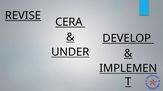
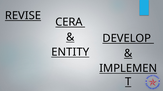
UNDER: UNDER -> ENTITY (70, 52)
